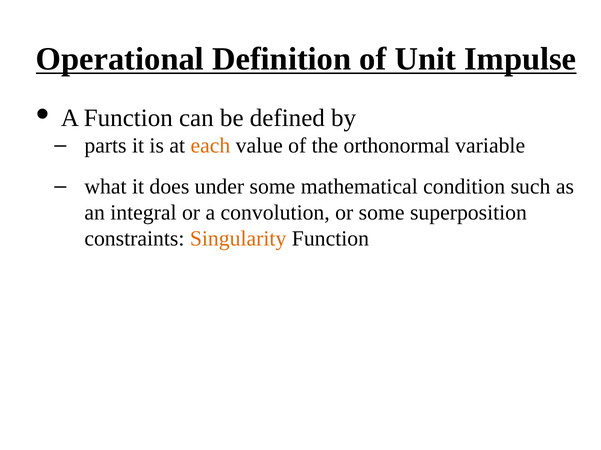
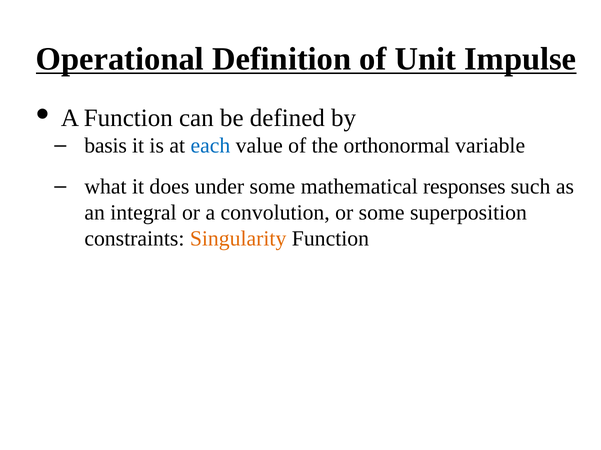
parts: parts -> basis (106, 146)
each colour: orange -> blue (210, 146)
condition: condition -> responses (464, 187)
